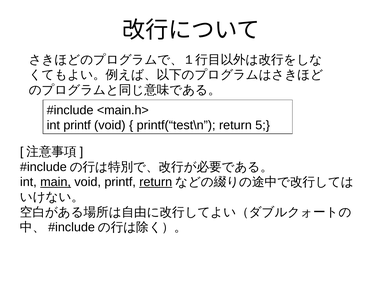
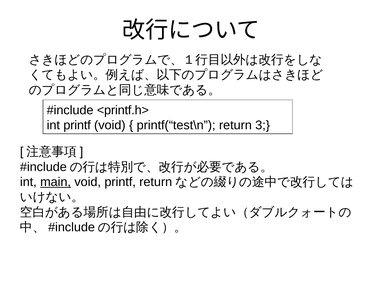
<main.h>: <main.h> -> <printf.h> (123, 110)
5: 5 -> 3 (263, 125)
return underline: present -> none (156, 182)
